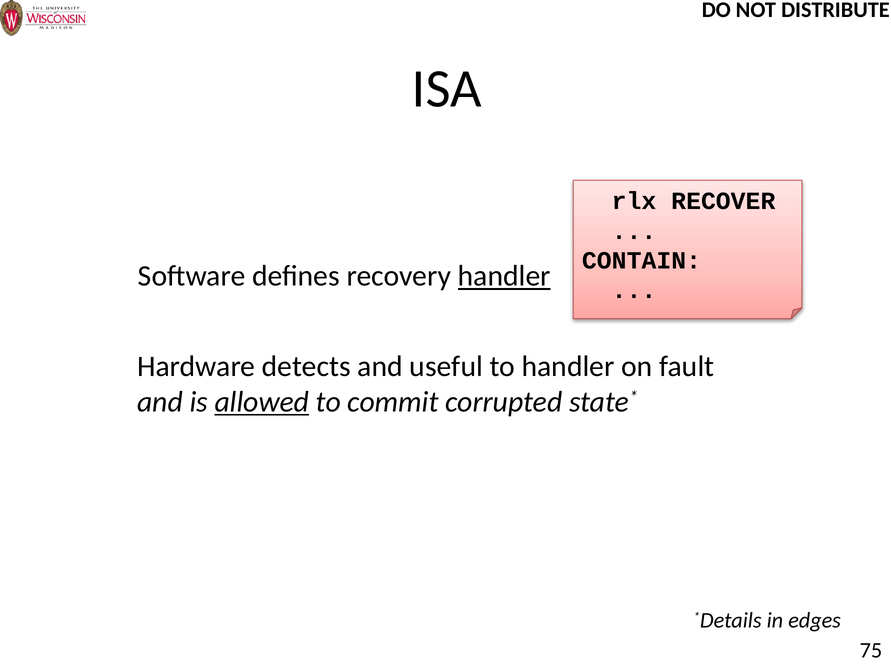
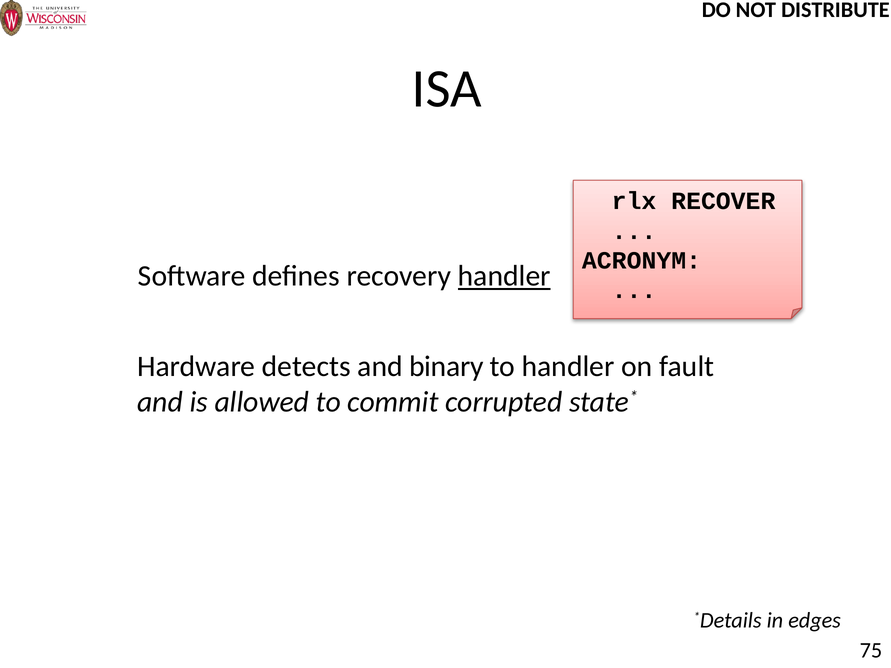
CONTAIN: CONTAIN -> ACRONYM (641, 261)
useful: useful -> binary (446, 367)
allowed underline: present -> none (262, 402)
